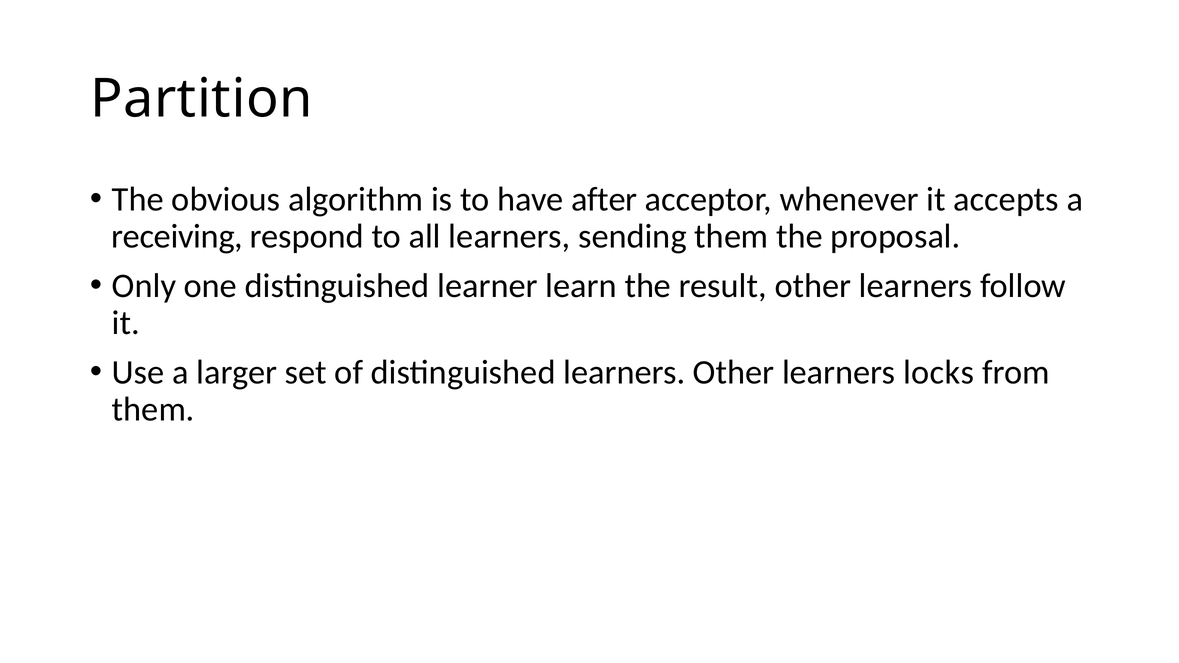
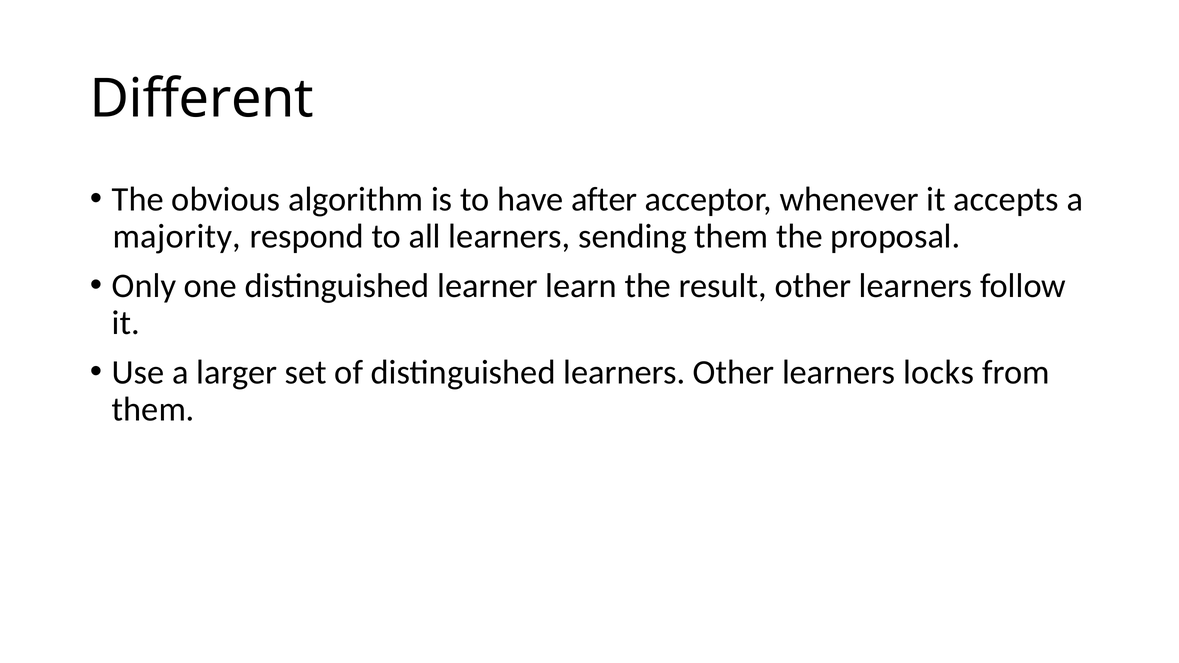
Partition: Partition -> Different (202, 99)
receiving: receiving -> majority (177, 236)
